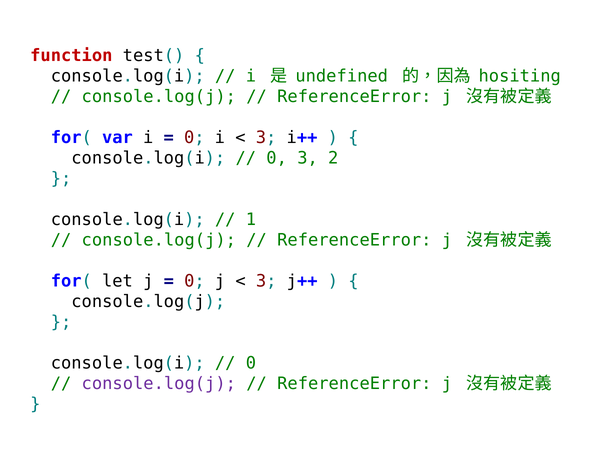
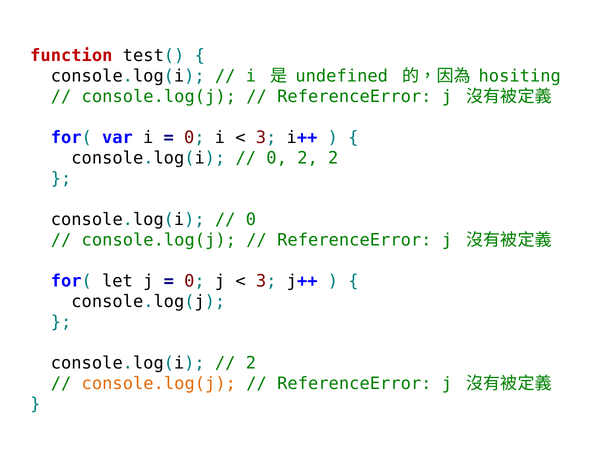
0 3: 3 -> 2 (308, 158)
1: 1 -> 0 (251, 219)
0: 0 -> 2 (251, 363)
console.log(j colour: purple -> orange (159, 383)
